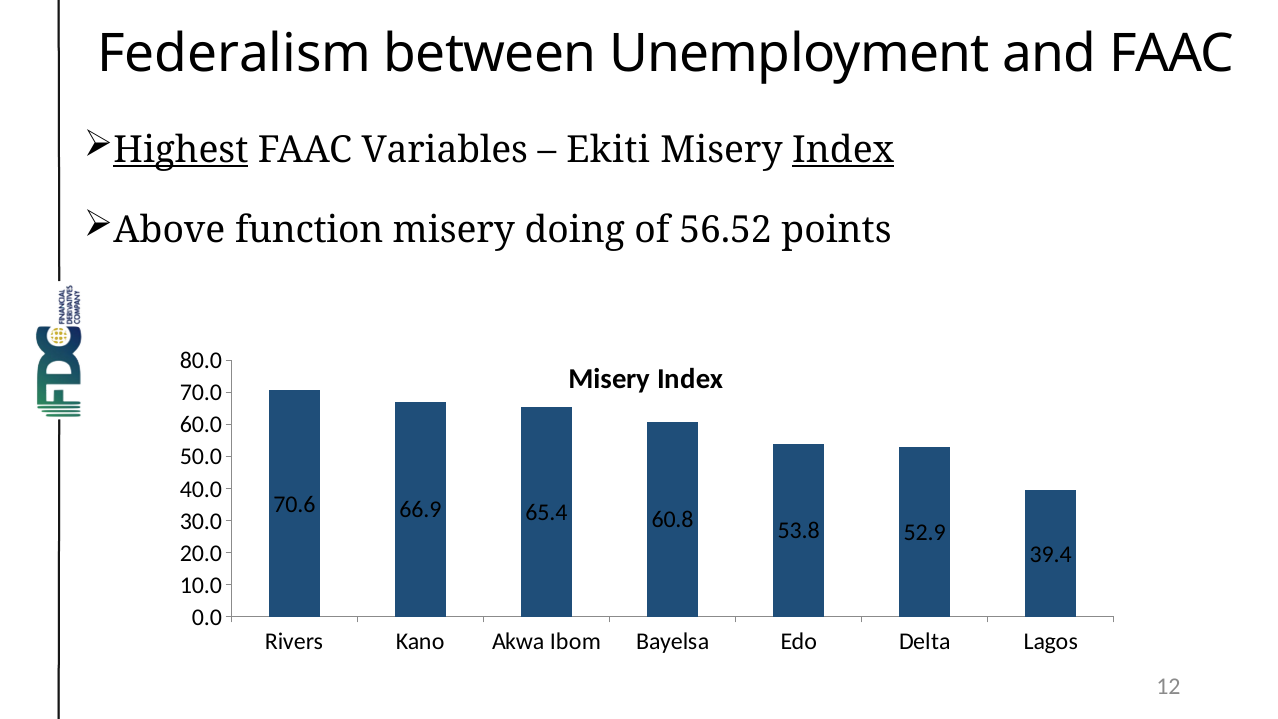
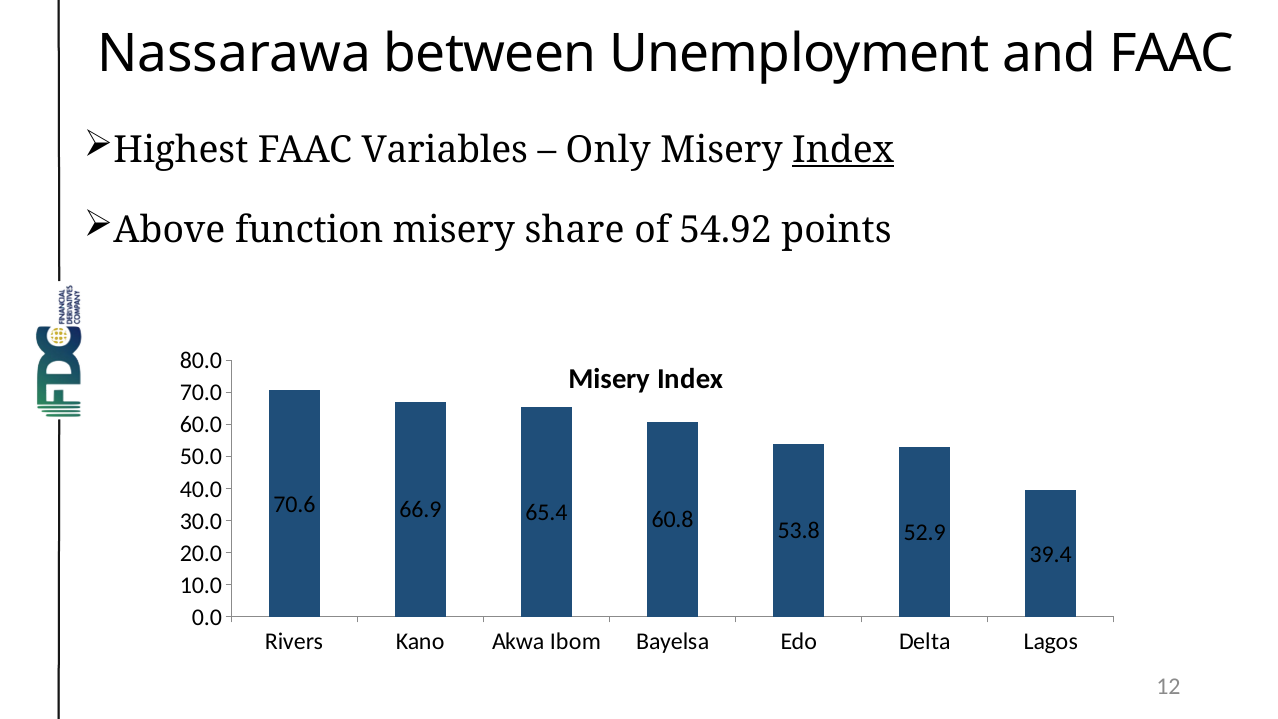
Federalism: Federalism -> Nassarawa (234, 54)
Highest underline: present -> none (181, 150)
Ekiti: Ekiti -> Only (608, 150)
doing: doing -> share (575, 230)
56.52: 56.52 -> 54.92 (726, 230)
